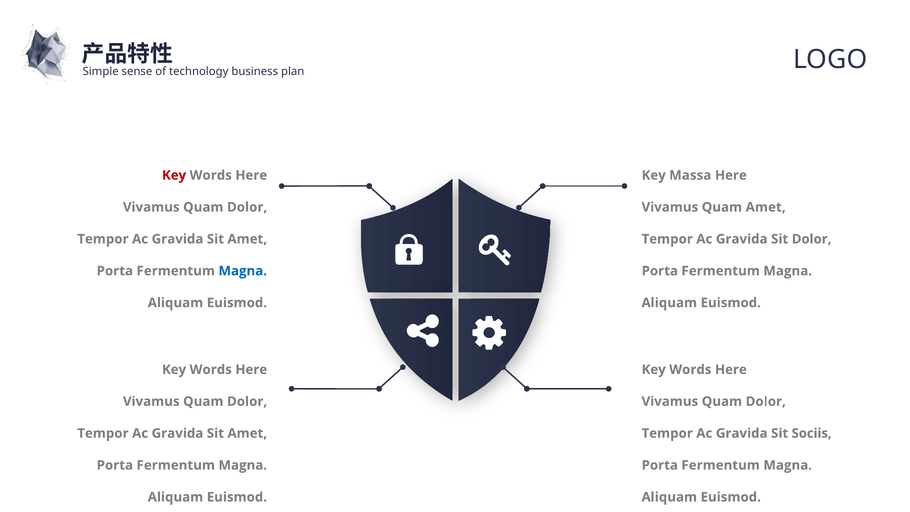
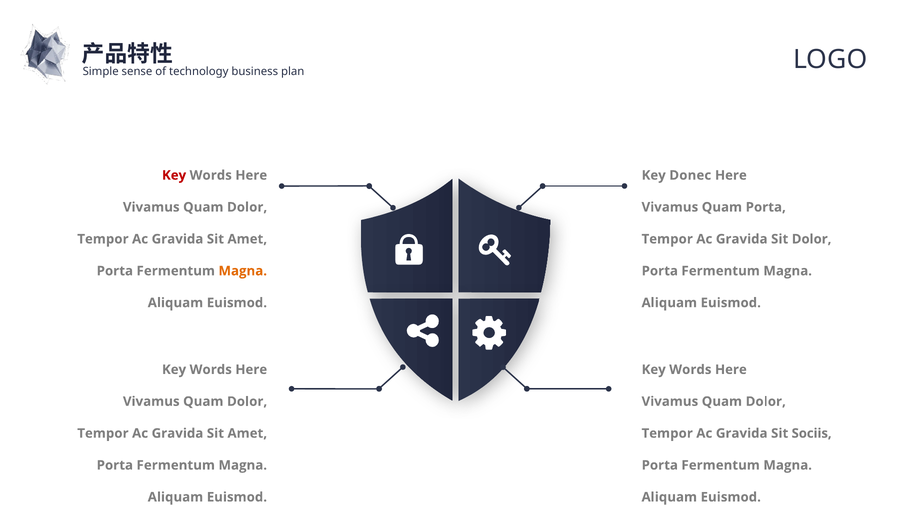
Massa: Massa -> Donec (690, 175)
Quam Amet: Amet -> Porta (766, 207)
Magna colour: blue -> orange (243, 271)
